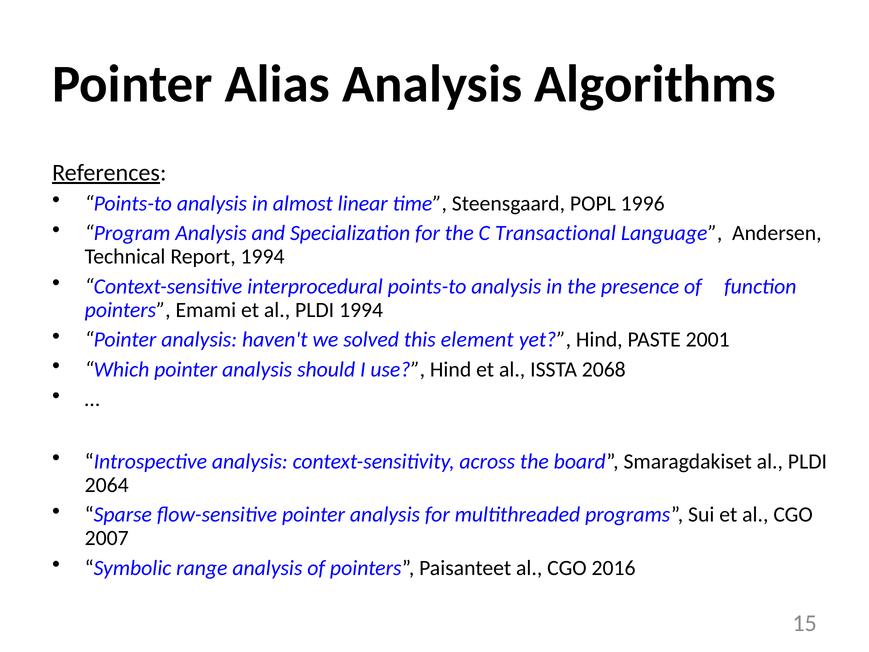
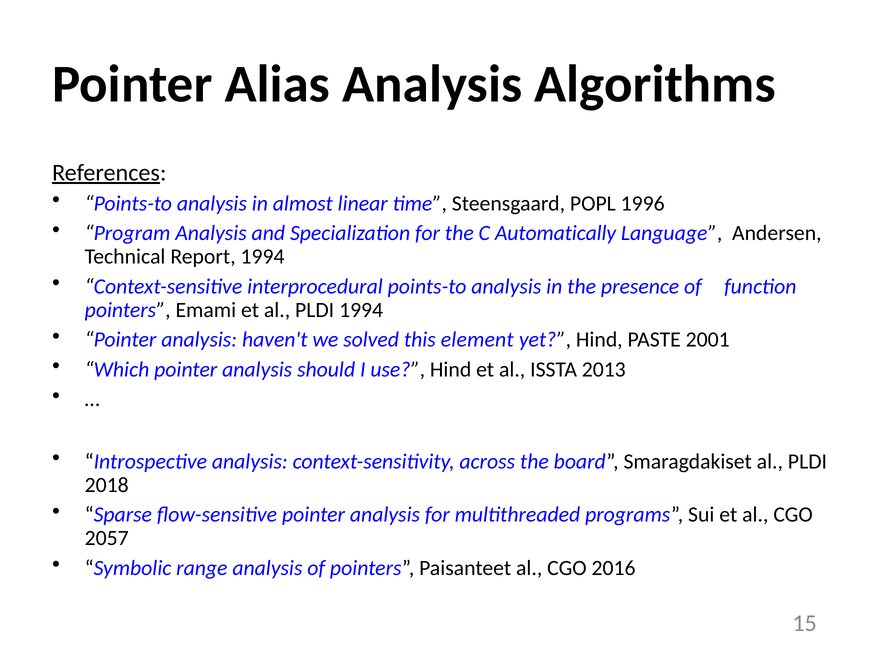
Transactional: Transactional -> Automatically (556, 233)
2068: 2068 -> 2013 (604, 369)
2064: 2064 -> 2018 (107, 485)
2007: 2007 -> 2057 (107, 538)
